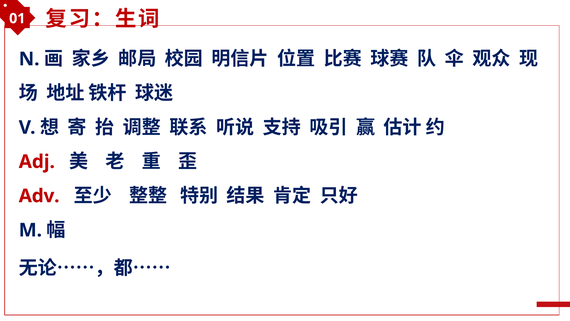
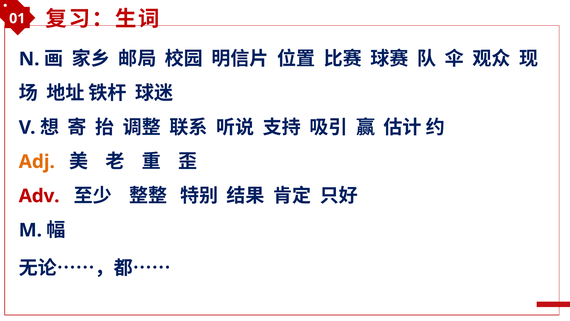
Adj colour: red -> orange (37, 162)
